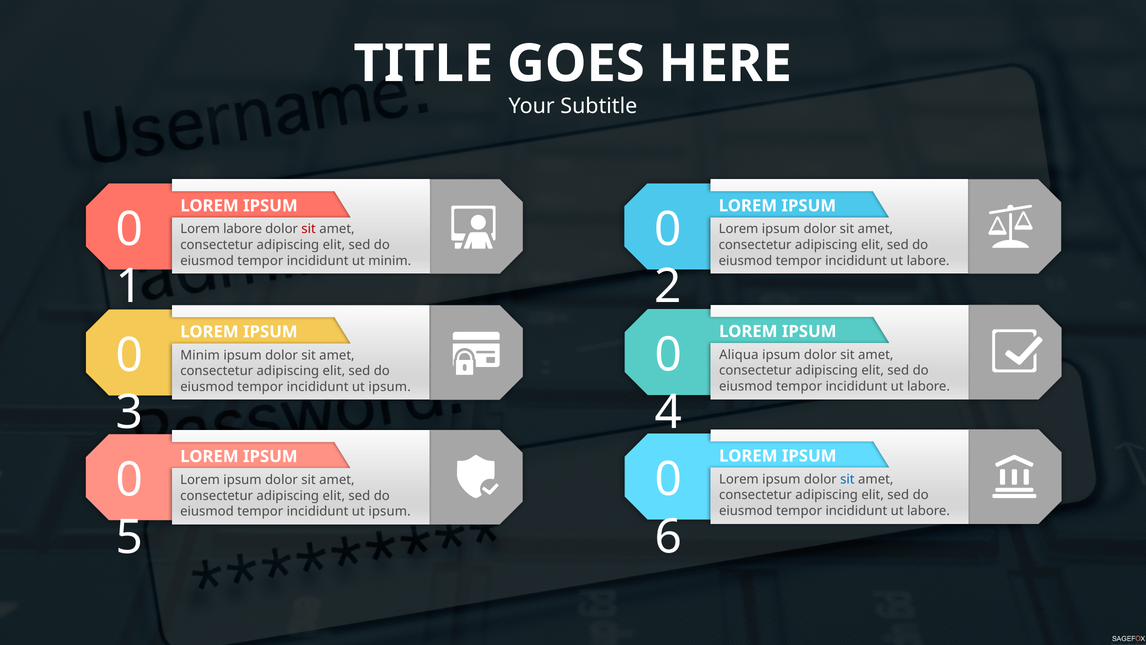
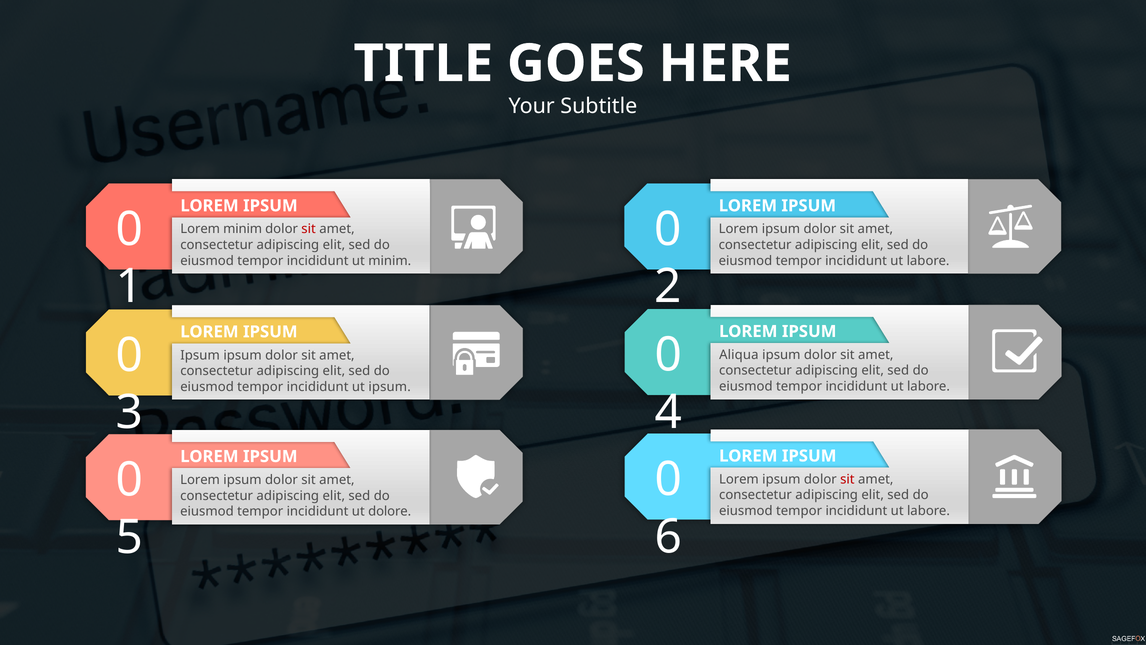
Lorem labore: labore -> minim (243, 229)
Minim: Minim -> Ipsum (200, 355)
sit colour: blue -> red (847, 479)
ipsum: ipsum -> dolore (390, 511)
